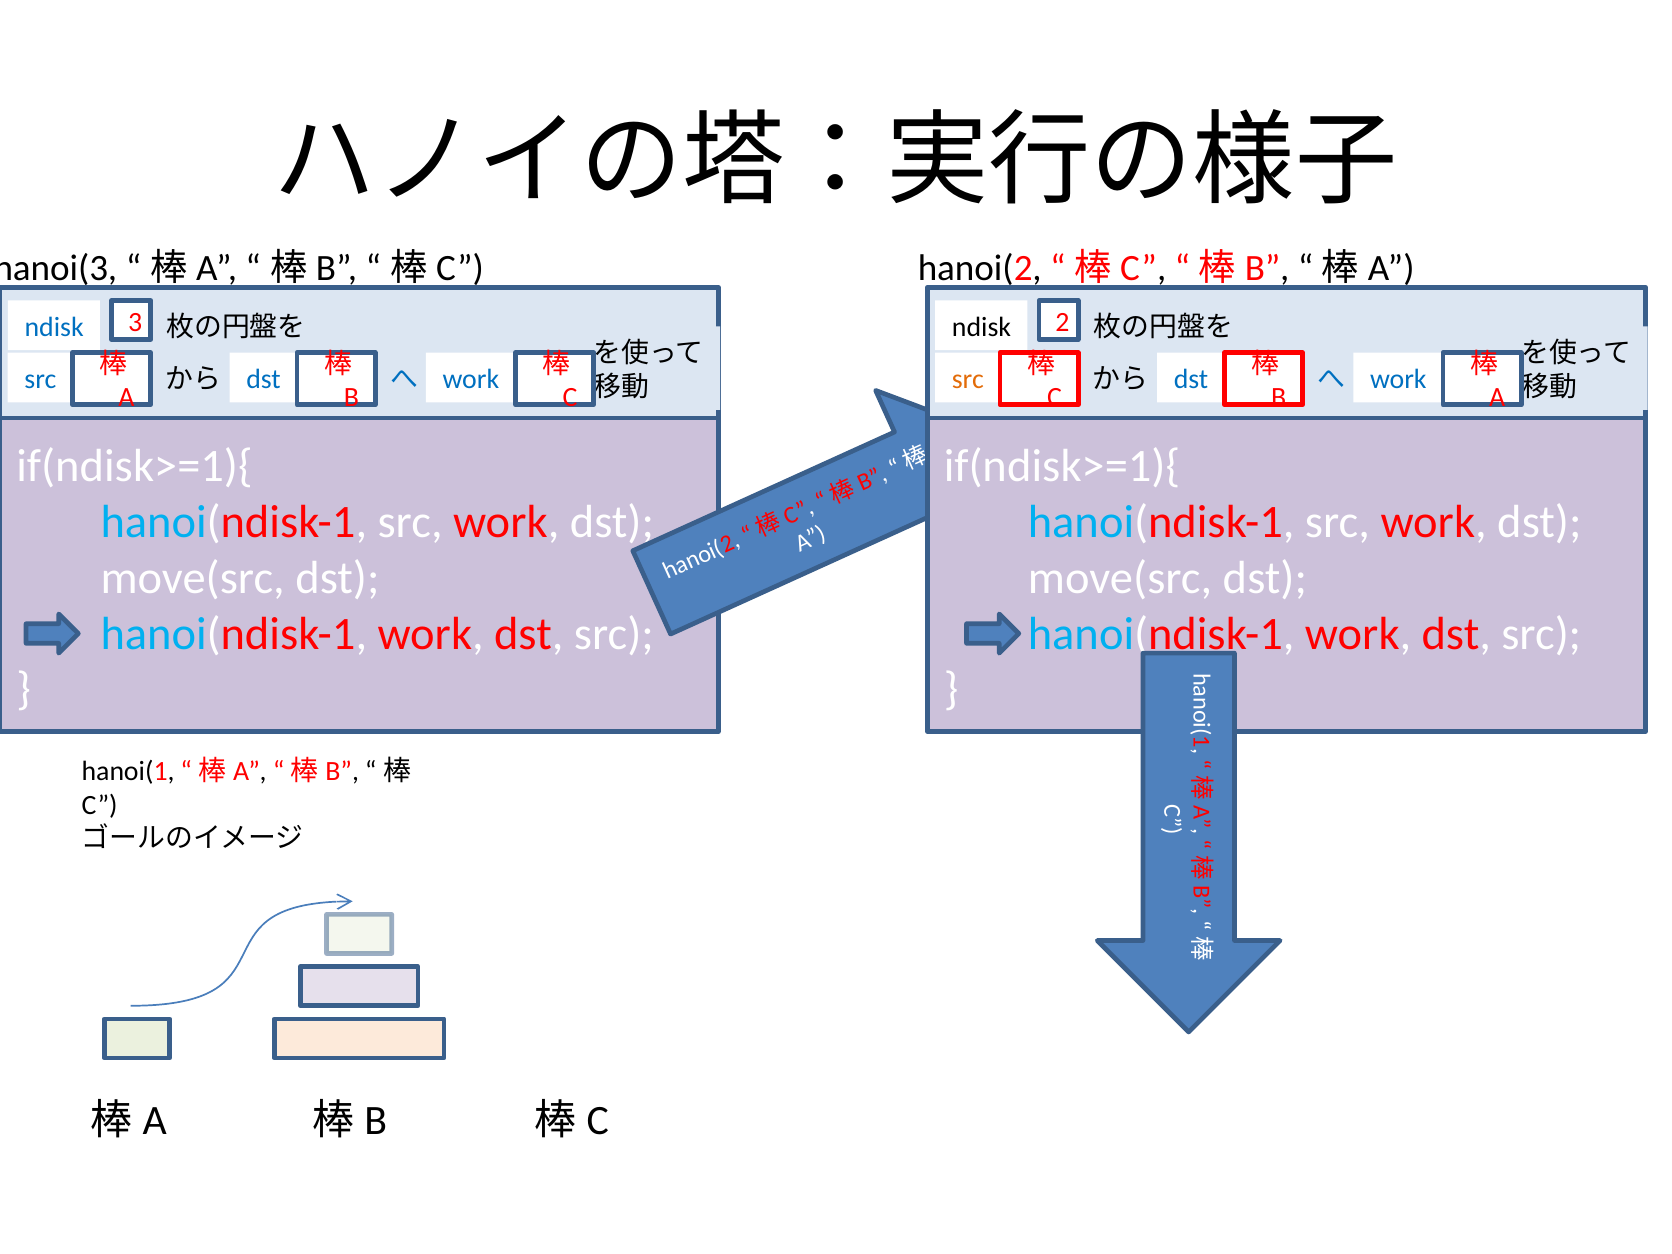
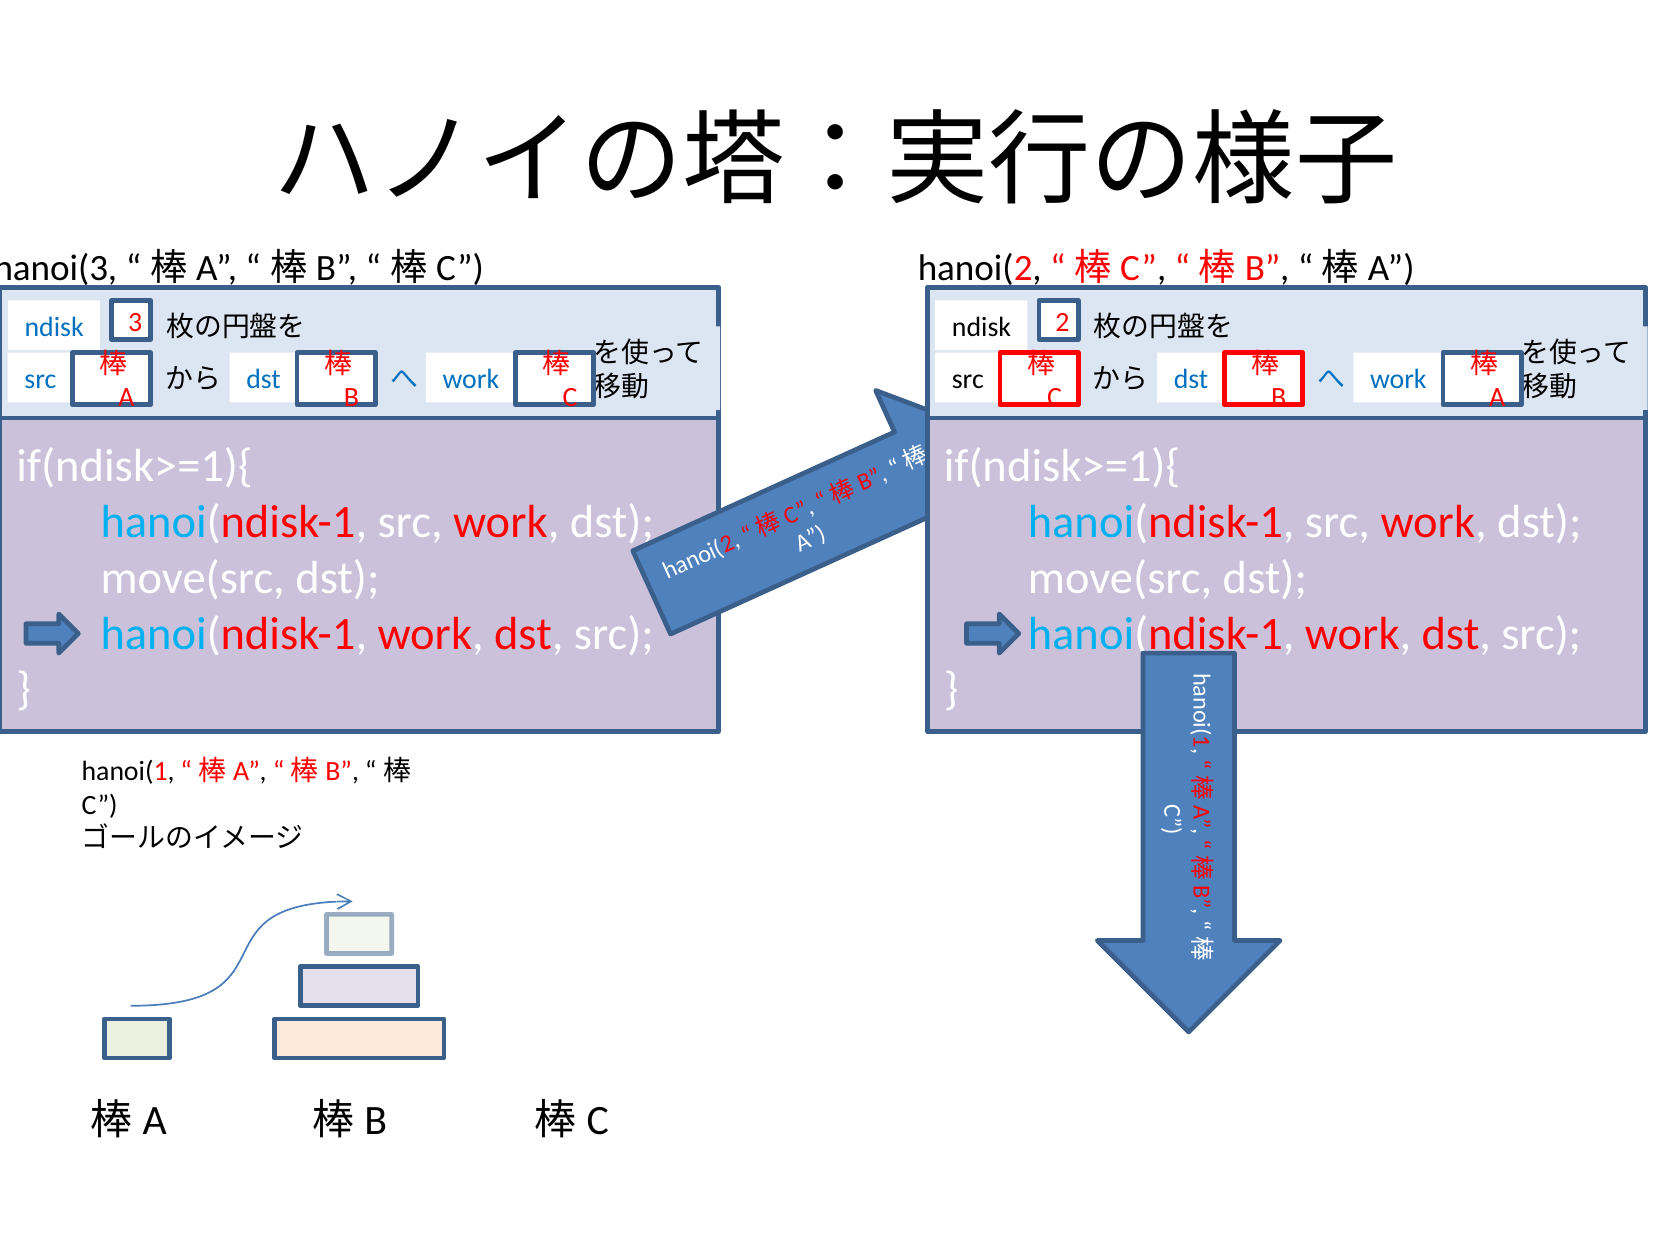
src colour: orange -> black (968, 380)
